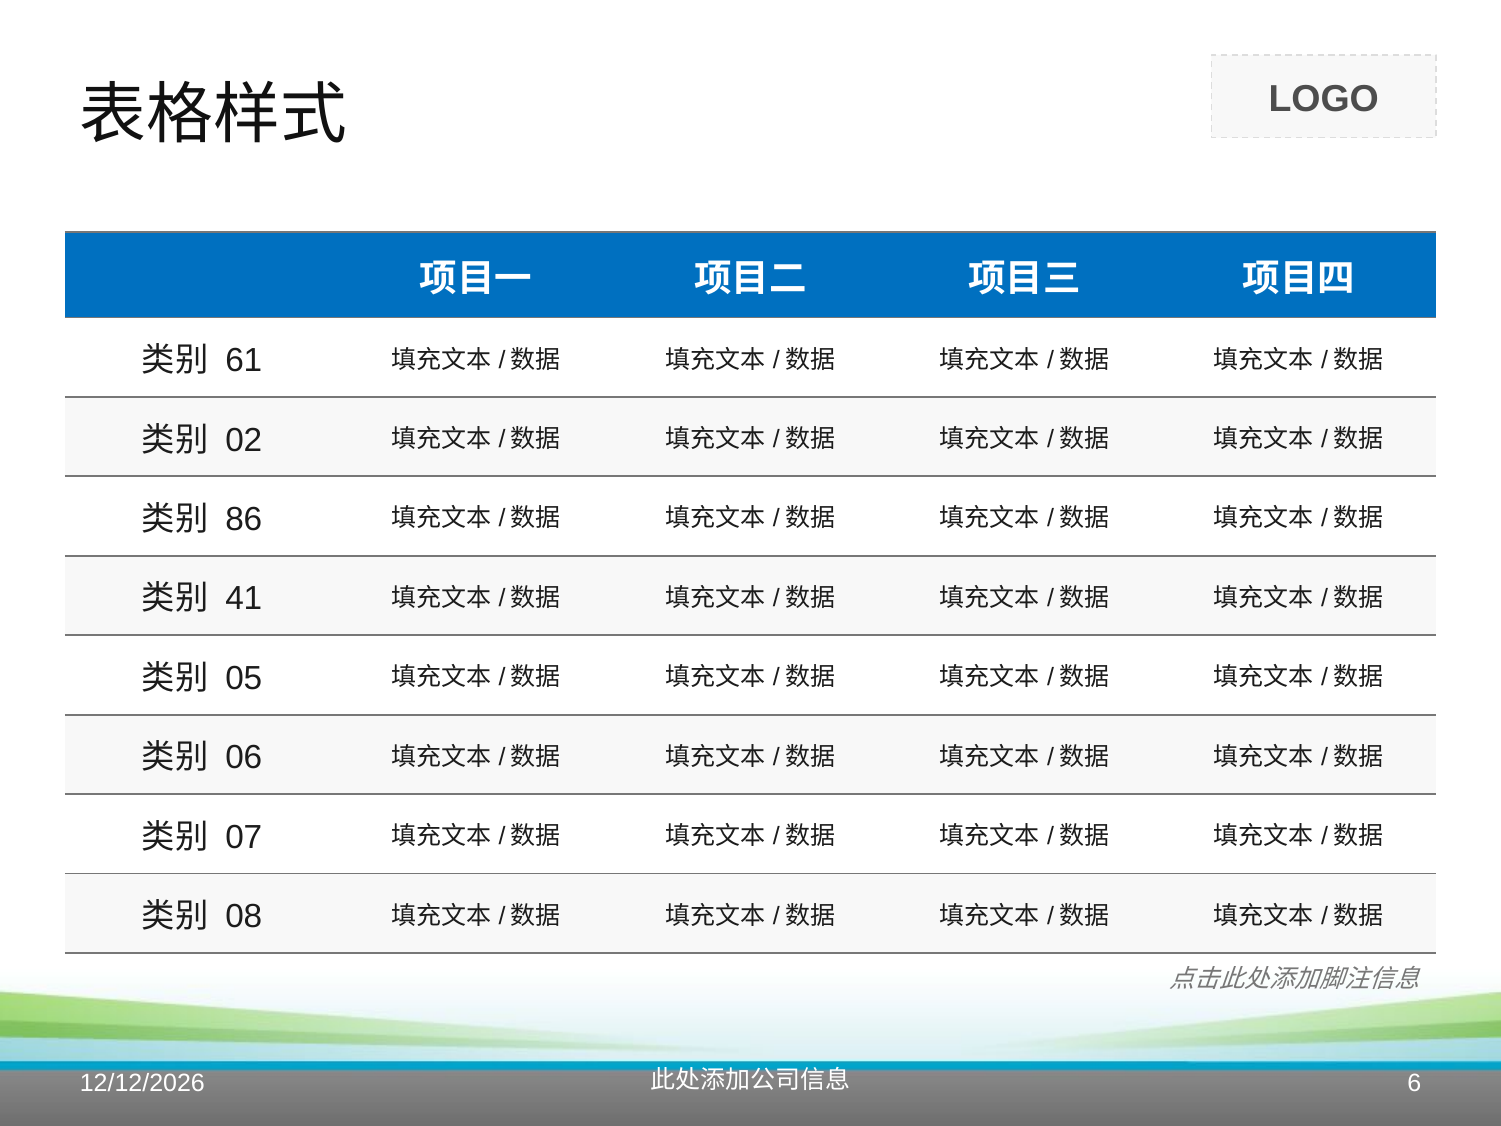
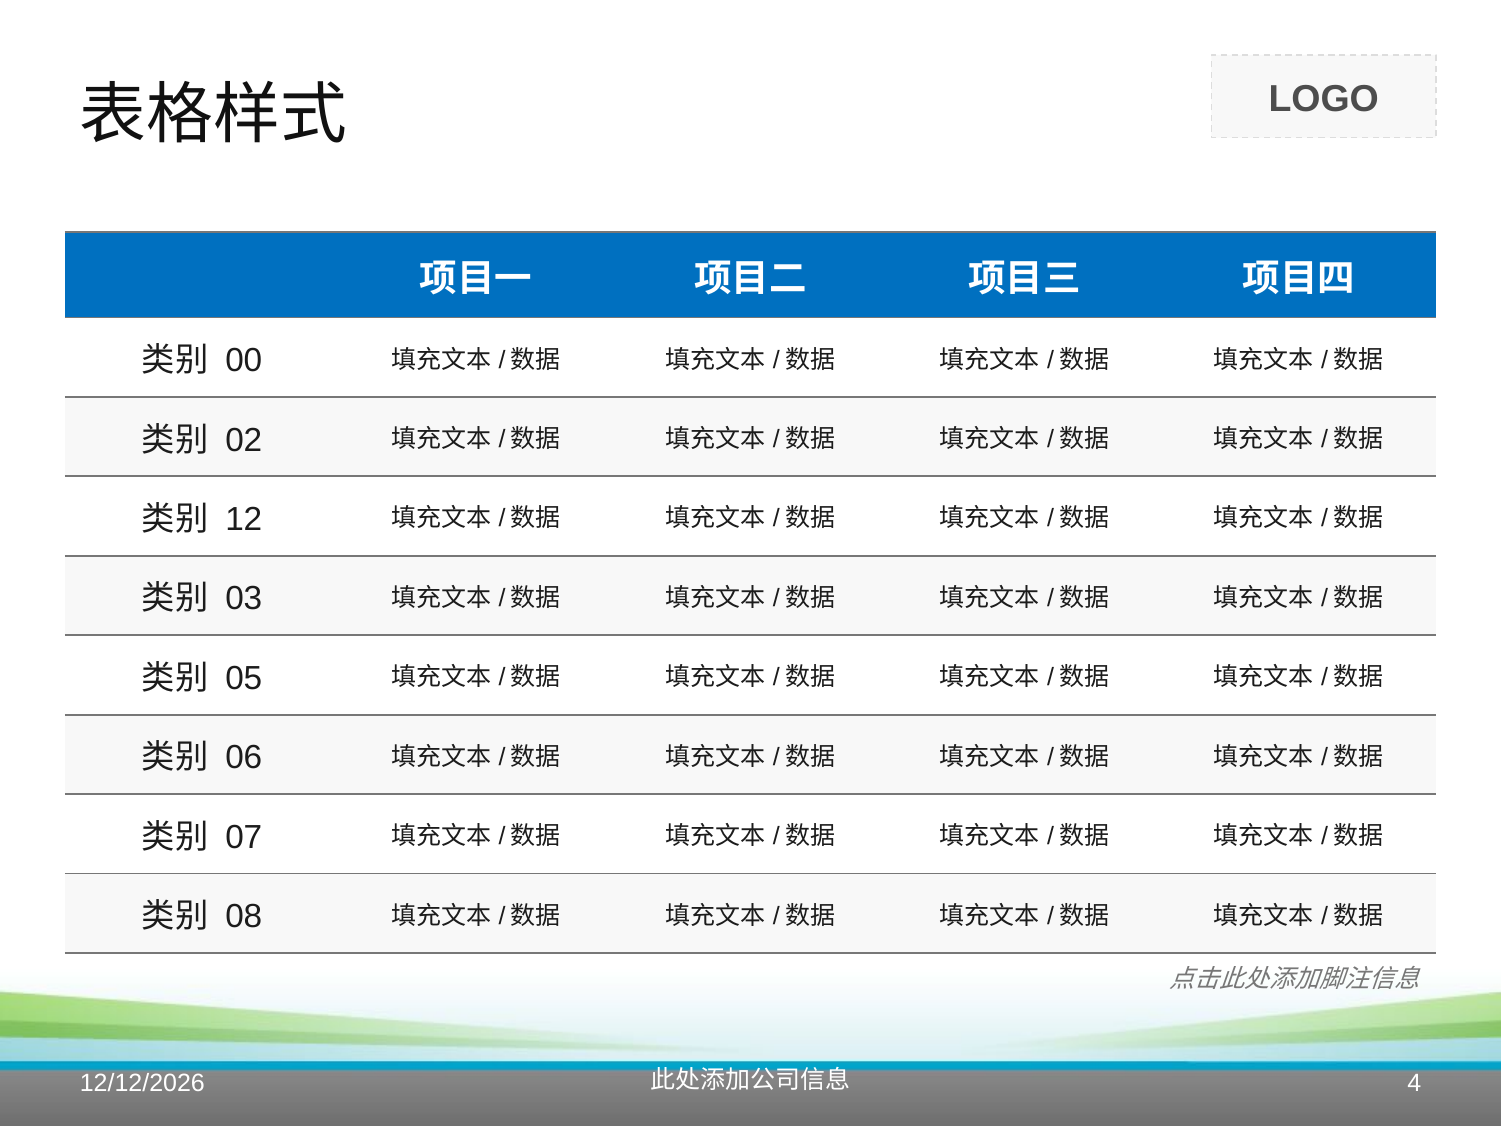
61: 61 -> 00 (244, 361)
86: 86 -> 12 (244, 519)
41: 41 -> 03 (244, 599)
6: 6 -> 4 (1414, 1083)
